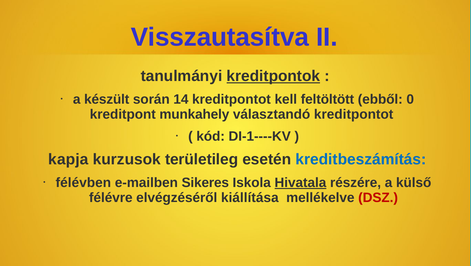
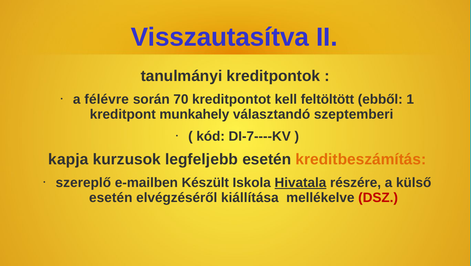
kreditpontok underline: present -> none (273, 76)
készült: készült -> félévre (107, 99)
14: 14 -> 70 (181, 99)
0: 0 -> 1 (410, 99)
választandó kreditpontot: kreditpontot -> szeptemberi (354, 114)
DI-1----KV: DI-1----KV -> DI-7----KV (260, 136)
területileg: területileg -> legfeljebb (202, 159)
kreditbeszámítás colour: blue -> orange (361, 159)
félévben: félévben -> szereplő (83, 182)
Sikeres: Sikeres -> Készült (205, 182)
félévre: félévre -> esetén (111, 197)
